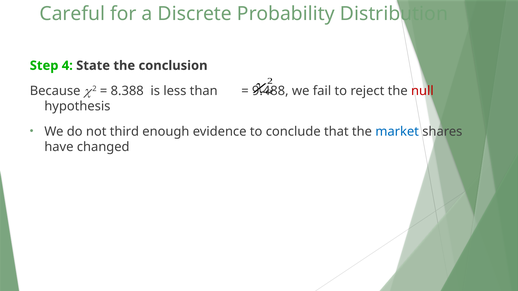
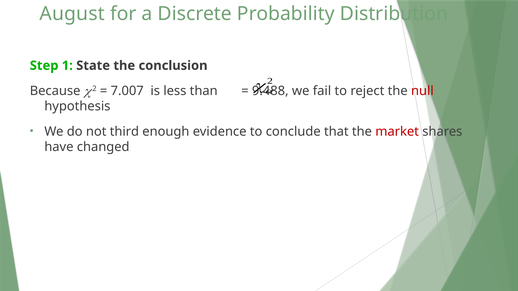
Careful: Careful -> August (72, 14)
4: 4 -> 1 (67, 66)
8.388: 8.388 -> 7.007 (127, 91)
market colour: blue -> red (397, 132)
